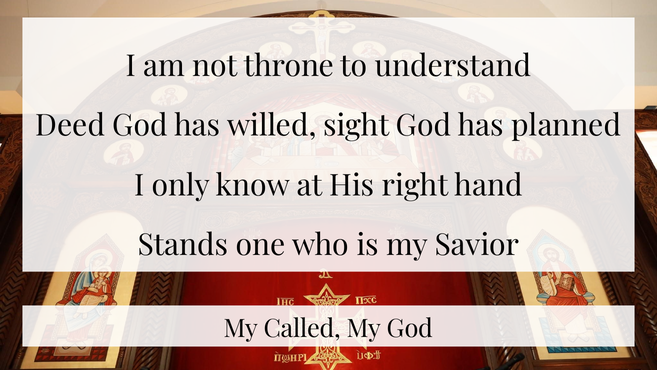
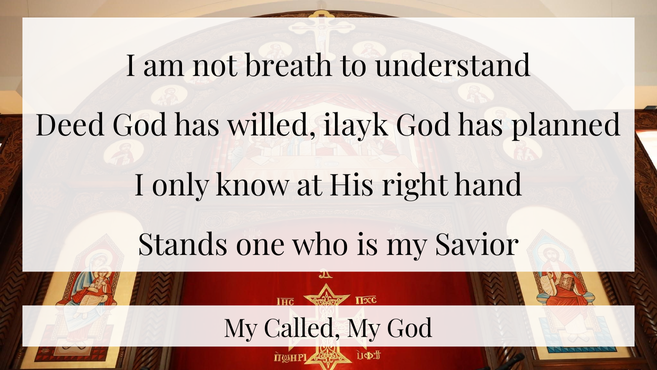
throne: throne -> breath (289, 66)
sight: sight -> ilayk (356, 126)
